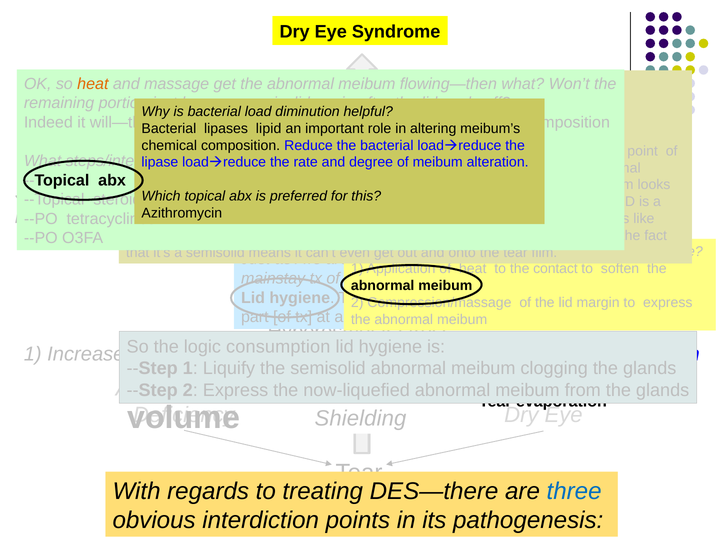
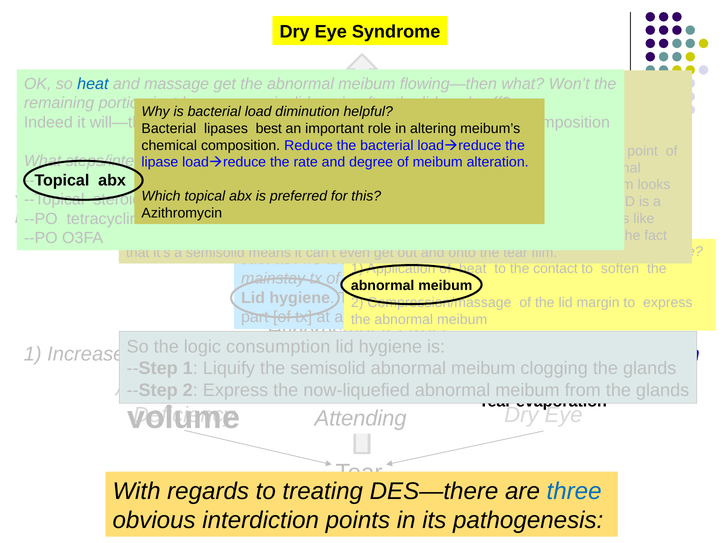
heat colour: orange -> blue (93, 84)
lipid: lipid -> best (269, 129)
Shielding: Shielding -> Attending (361, 418)
